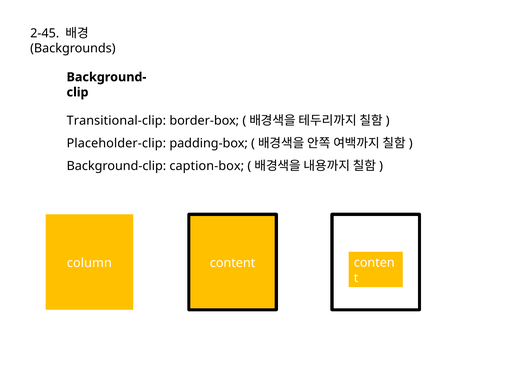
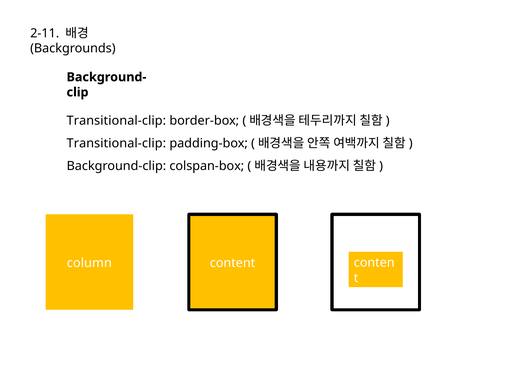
2-45: 2-45 -> 2-11 (45, 33)
Placeholder-clip: Placeholder-clip -> Transitional-clip (116, 143)
caption-box: caption-box -> colspan-box (207, 166)
